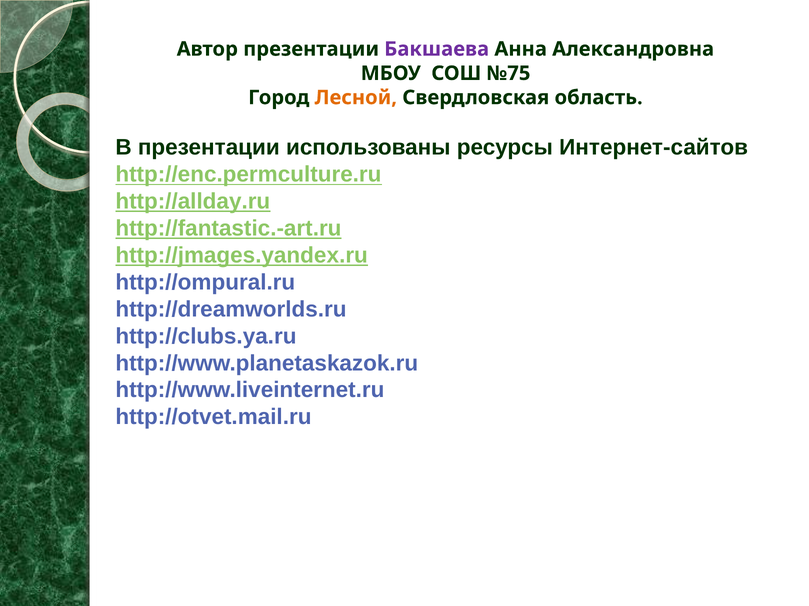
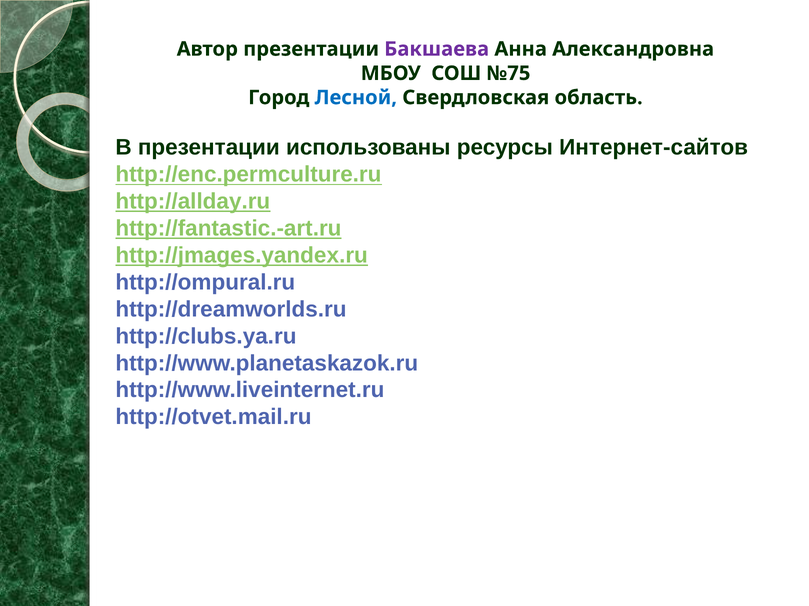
Лесной colour: orange -> blue (356, 98)
